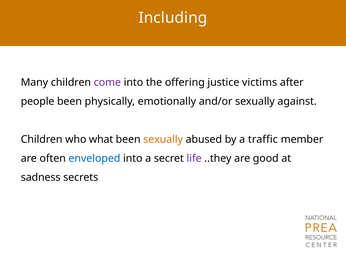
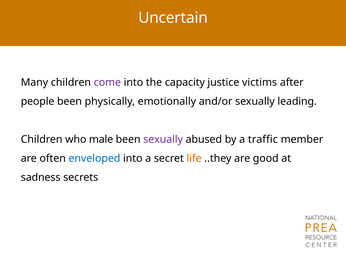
Including: Including -> Uncertain (173, 18)
offering: offering -> capacity (185, 83)
against: against -> leading (297, 102)
what: what -> male (101, 140)
sexually colour: orange -> purple (163, 140)
life colour: purple -> orange (194, 159)
